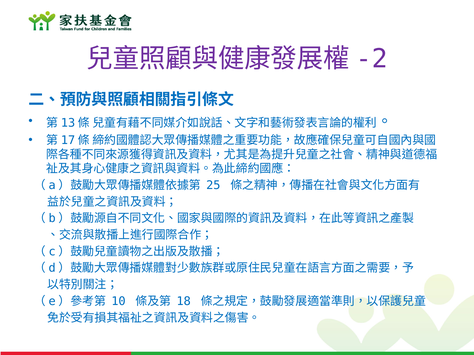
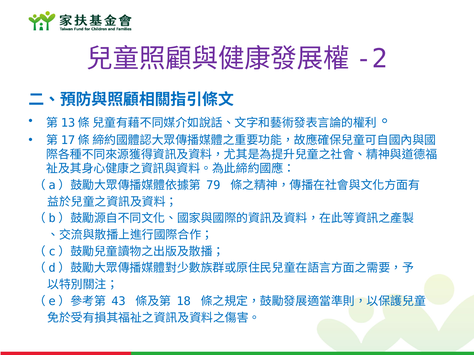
25: 25 -> 79 (213, 186)
10: 10 -> 43 (118, 302)
